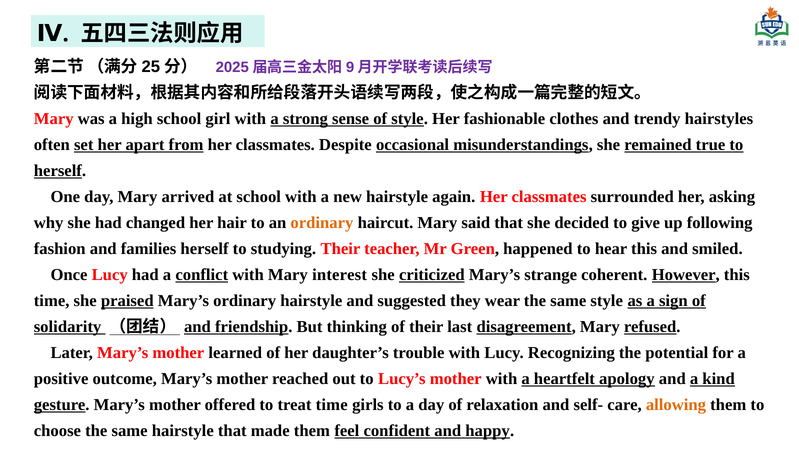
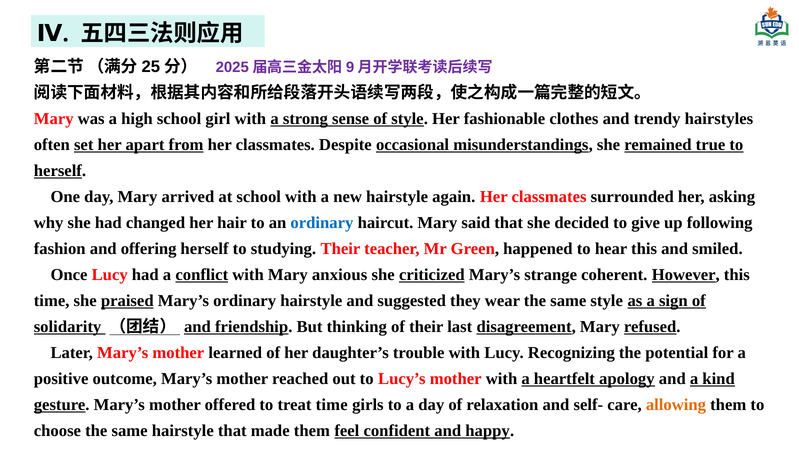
ordinary colour: orange -> blue (322, 222)
families: families -> offering (149, 248)
interest: interest -> anxious (340, 274)
